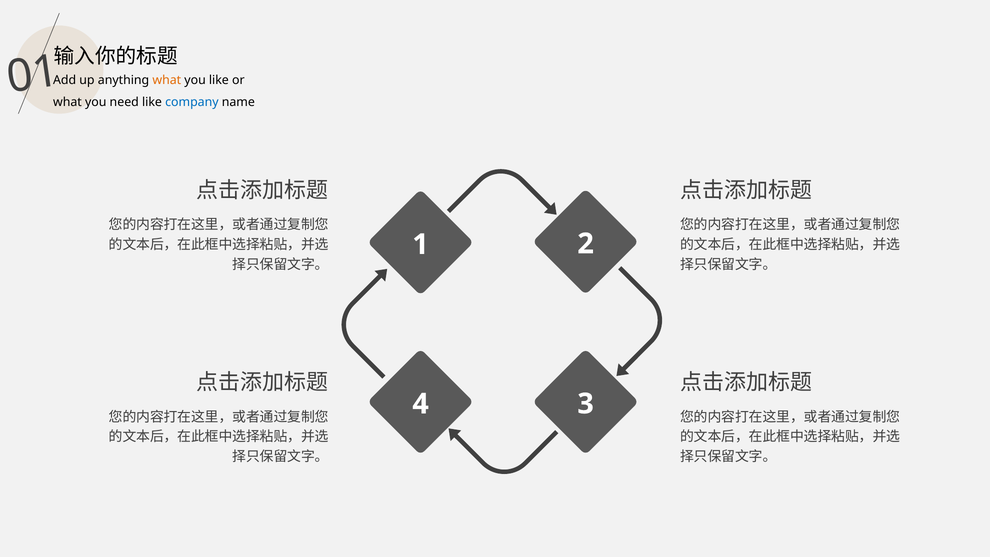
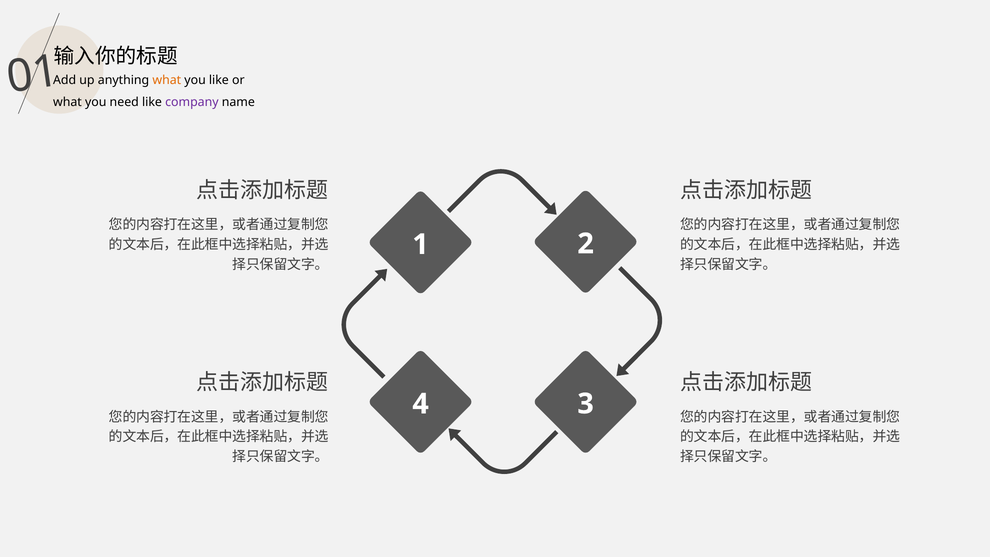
company colour: blue -> purple (192, 102)
